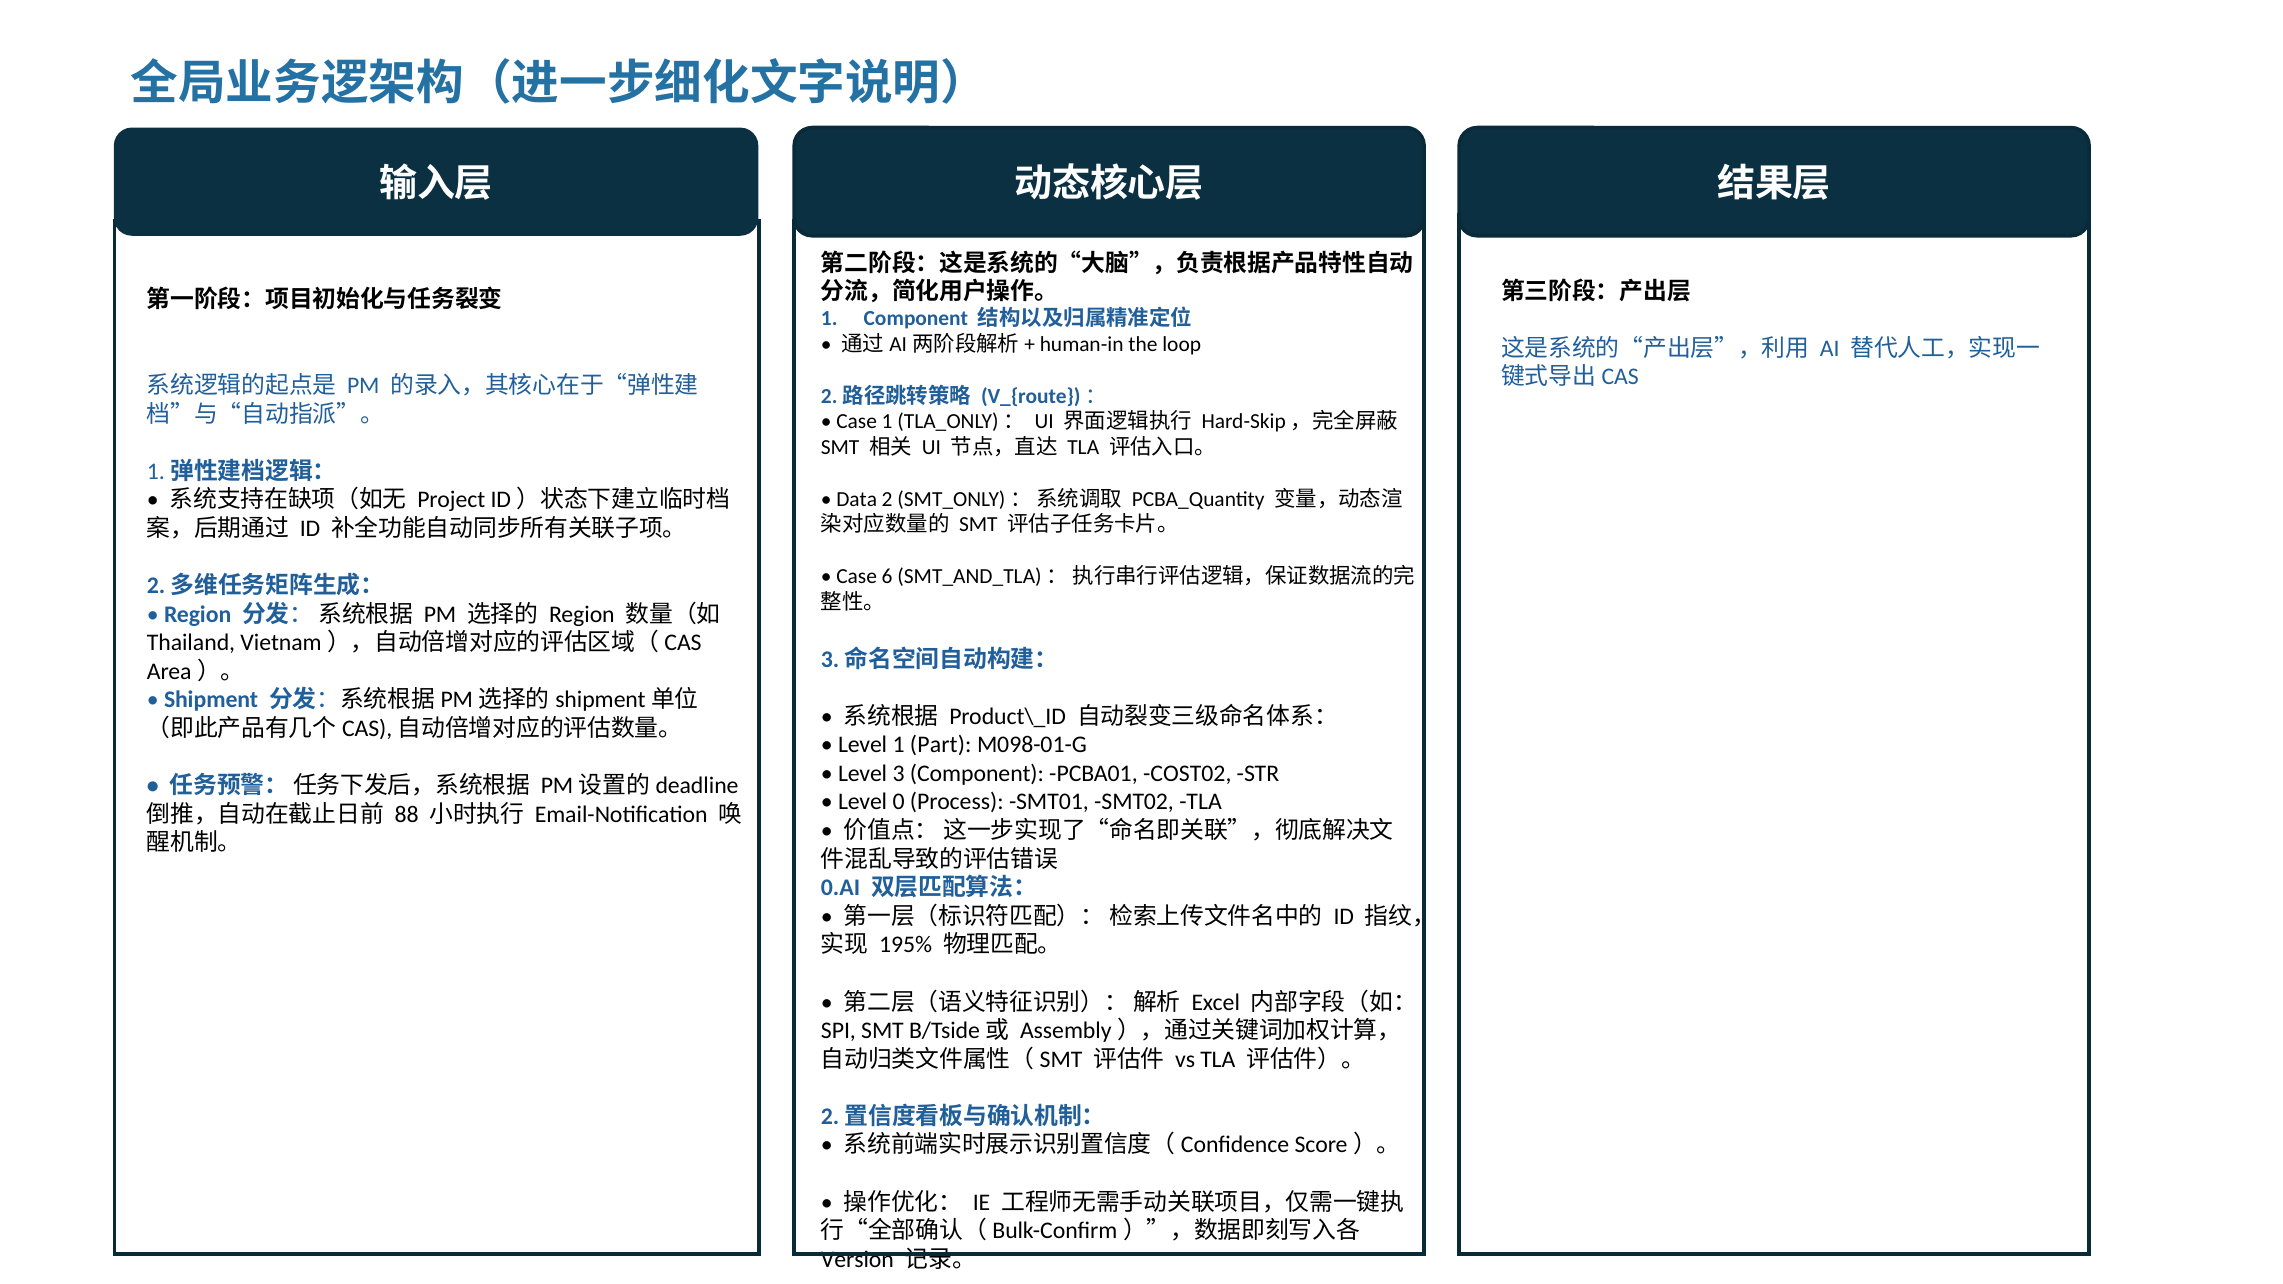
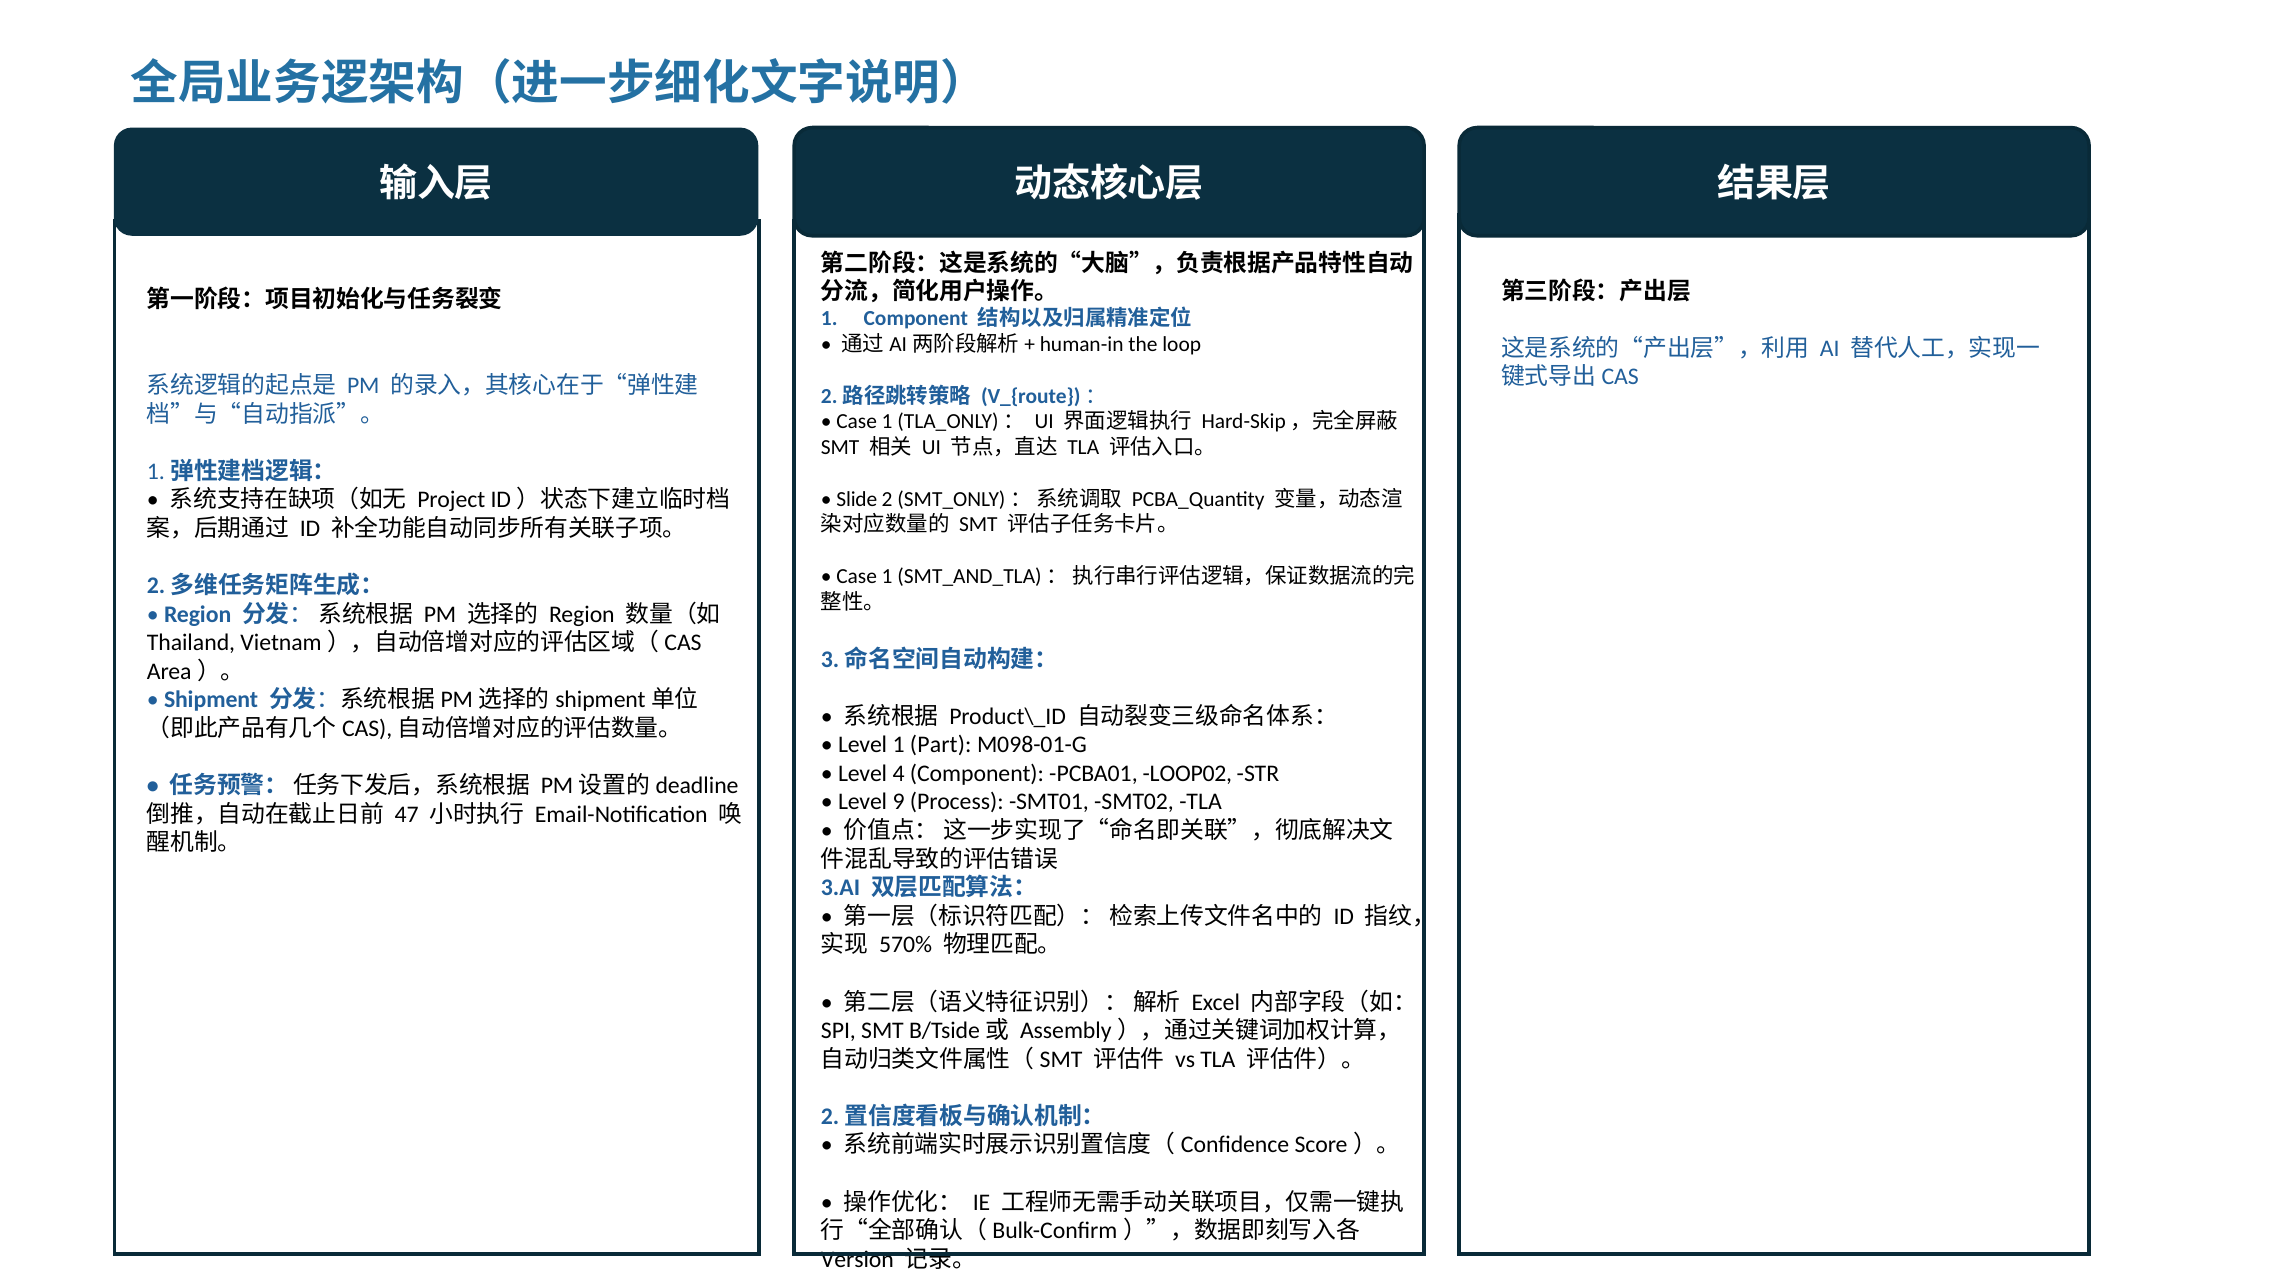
Data: Data -> Slide (857, 499)
6: 6 -> 1 (887, 576)
3: 3 -> 4 (899, 774)
COST02: COST02 -> LOOP02 (1187, 774)
0: 0 -> 9 (899, 802)
88: 88 -> 47 (407, 814)
0.AI: 0.AI -> 3.AI (841, 888)
195%: 195% -> 570% (906, 945)
